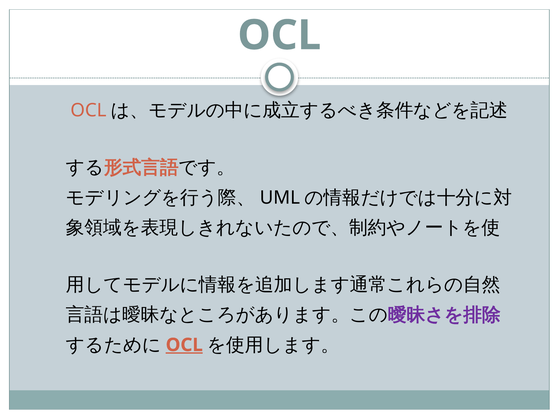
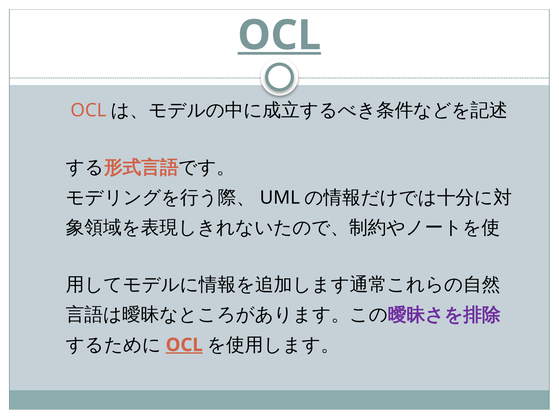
OCL underline: none -> present (279, 35)
